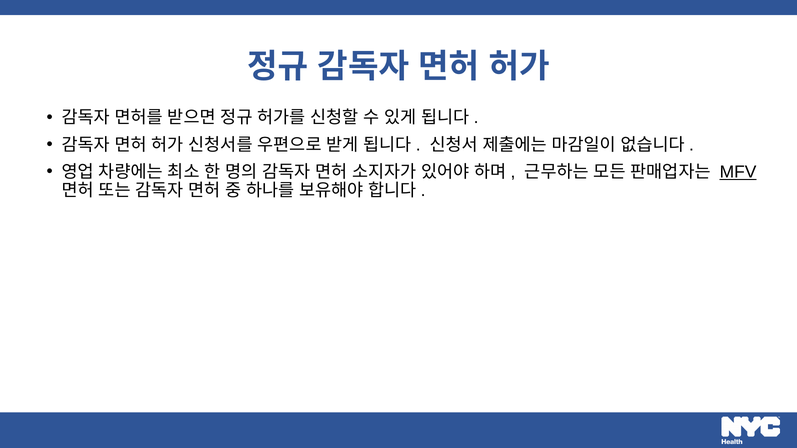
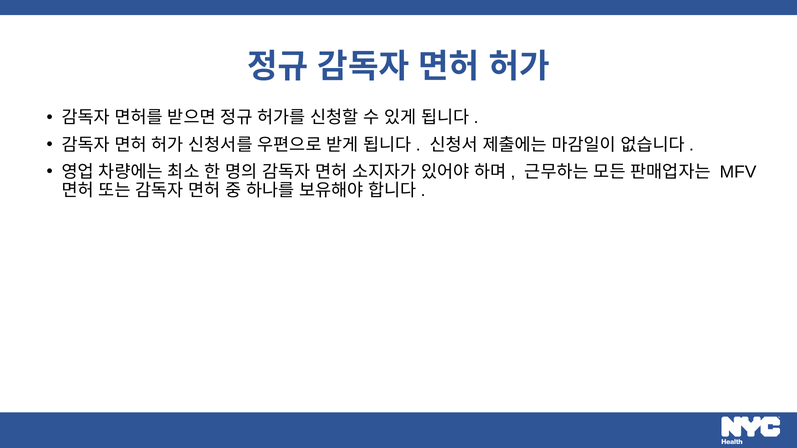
MFV underline: present -> none (738, 172)
